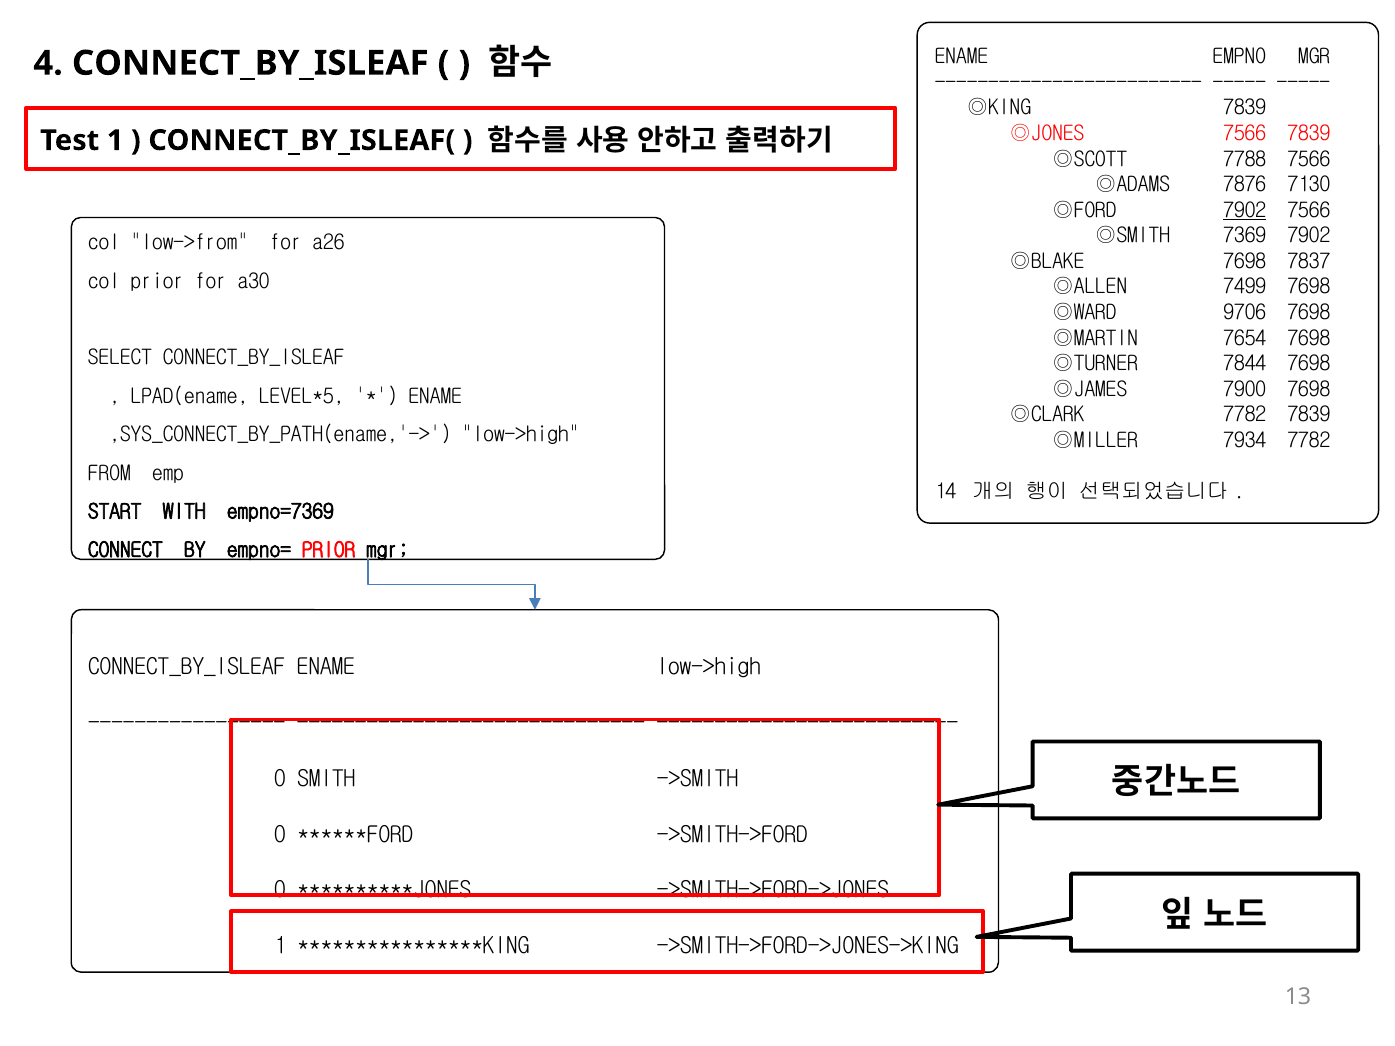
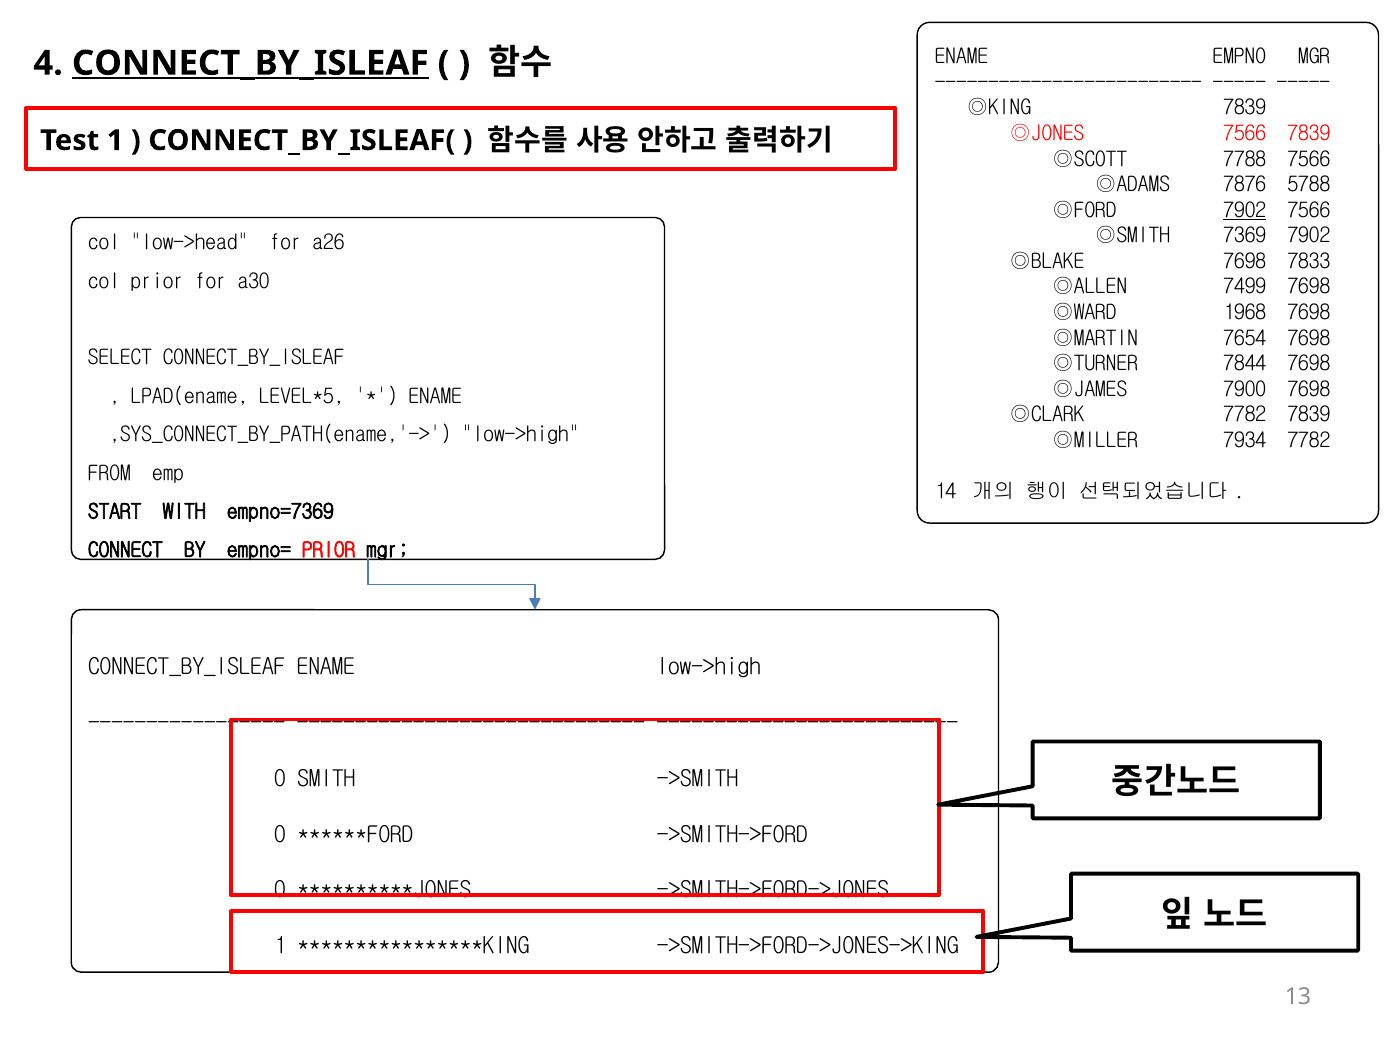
CONNECT_BY_ISLEAF underline: none -> present (250, 63)
7130: 7130 -> 5788 (1309, 185)
low->from: low->from -> low->head (189, 243)
7837: 7837 -> 7833 (1309, 261)
9706: 9706 -> 1968 (1245, 313)
